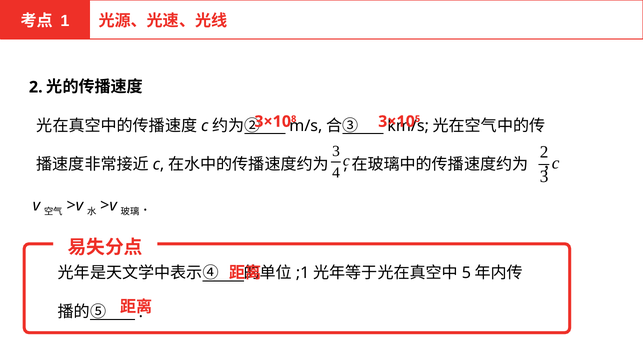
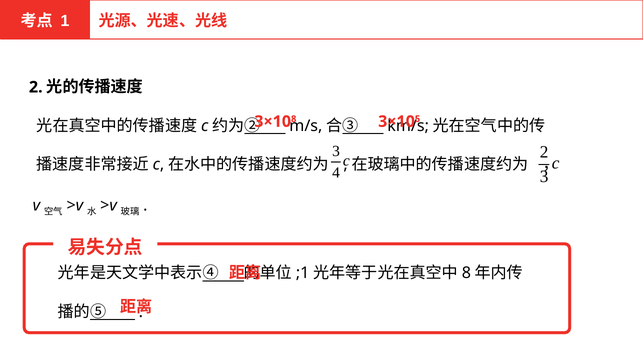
5: 5 -> 8 (466, 273)
